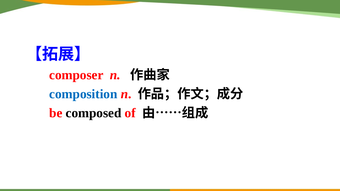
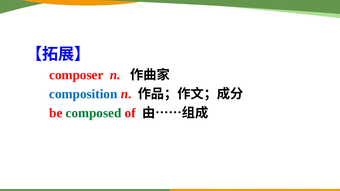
composed colour: black -> green (94, 113)
